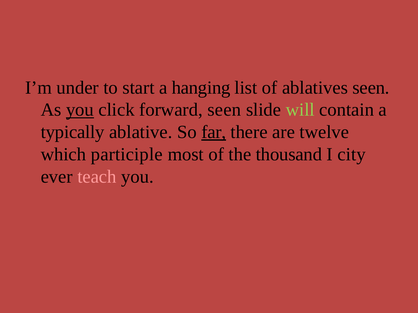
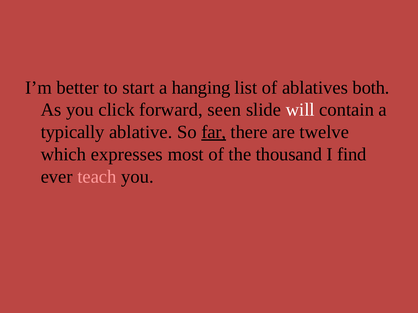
under: under -> better (78, 88)
ablatives seen: seen -> both (371, 88)
you underline: present -> none (80, 110)
will colour: light green -> white (300, 110)
participle: participle -> expresses (127, 155)
city: city -> find (352, 155)
